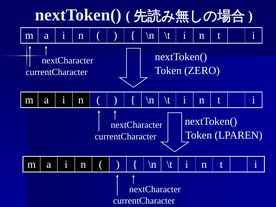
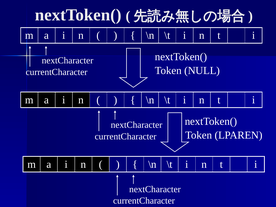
ZERO: ZERO -> NULL (202, 71)
